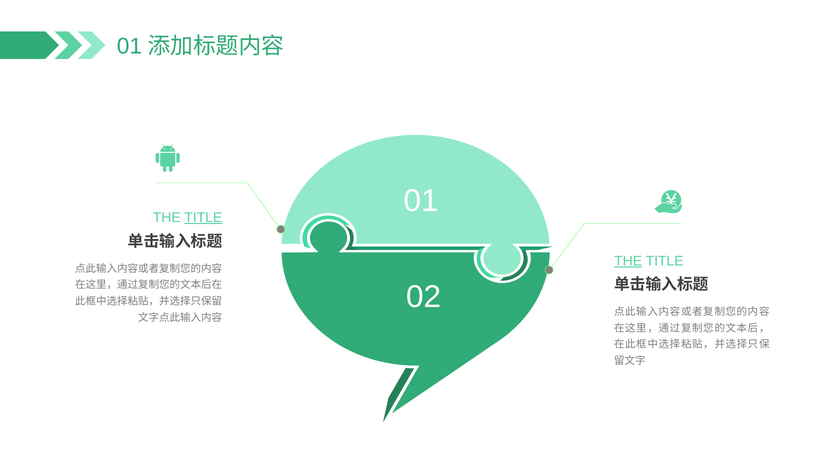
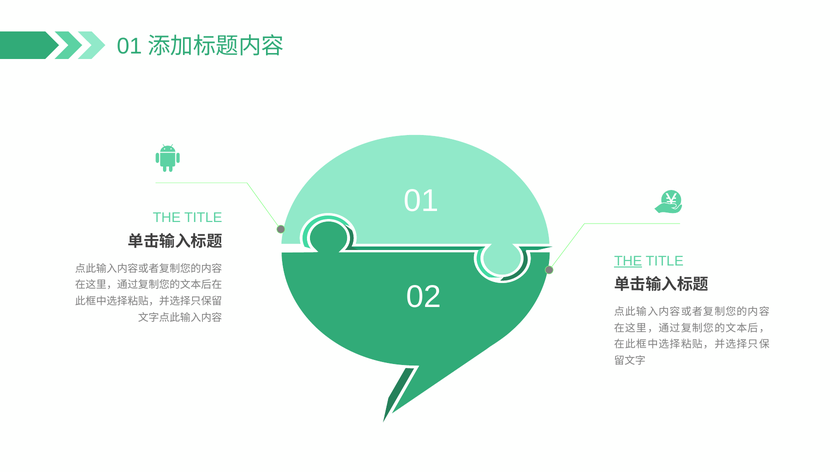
TITLE underline: present -> none (203, 218)
